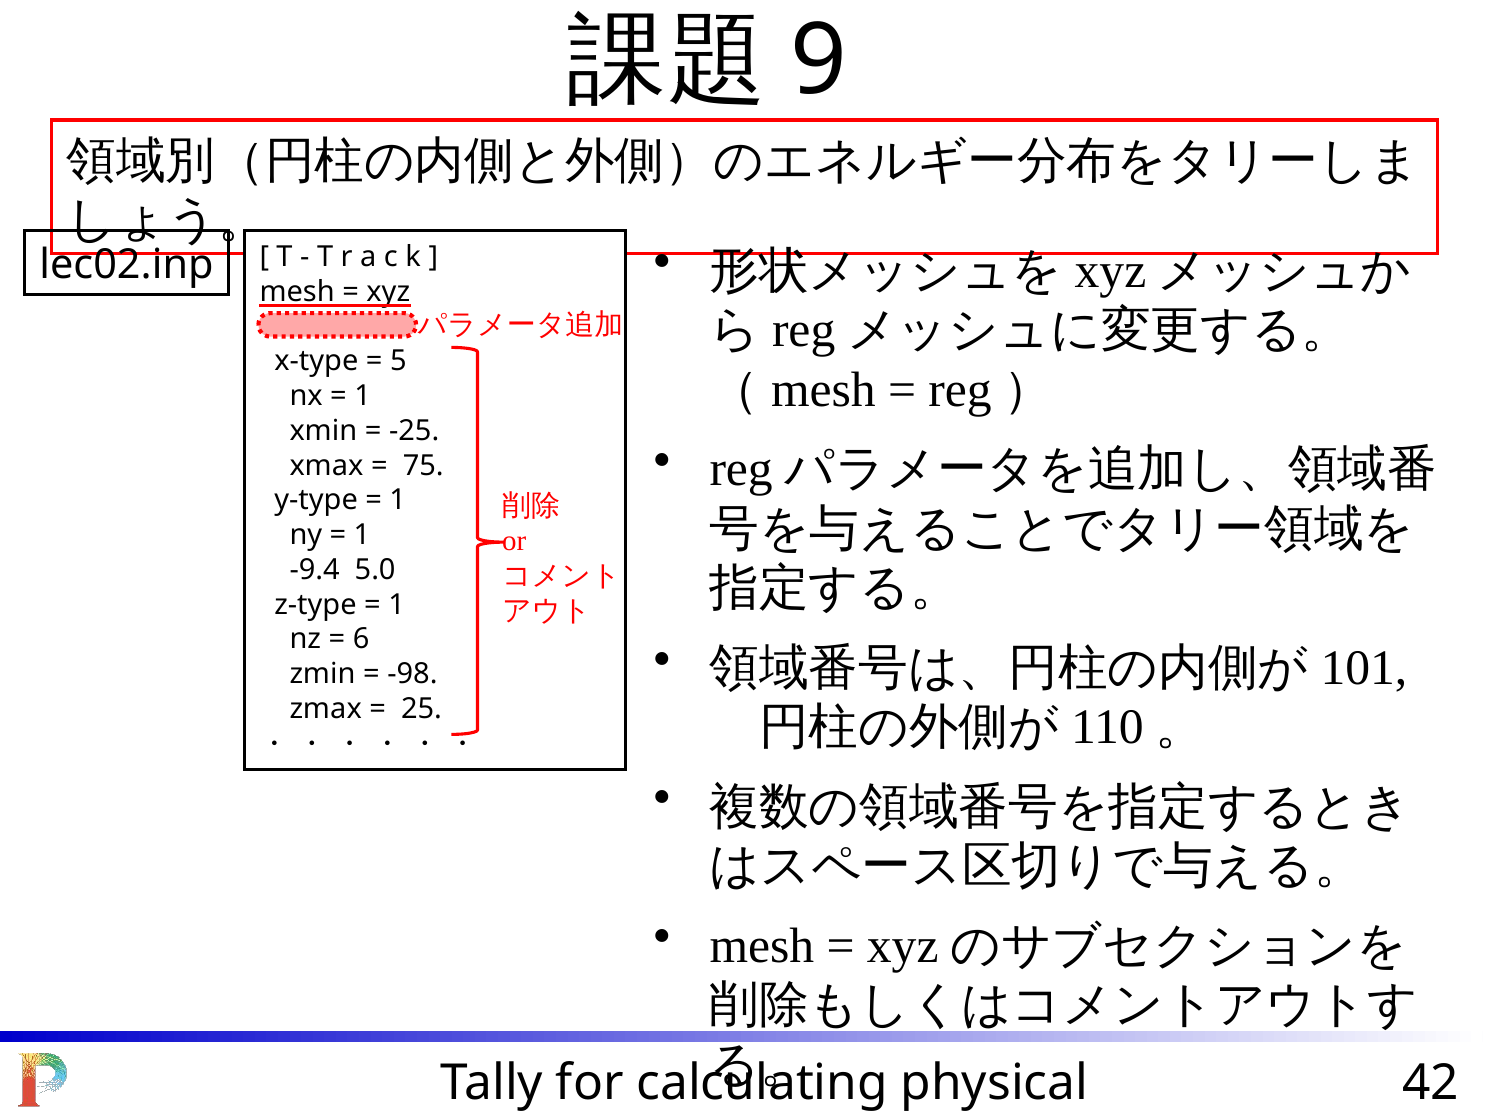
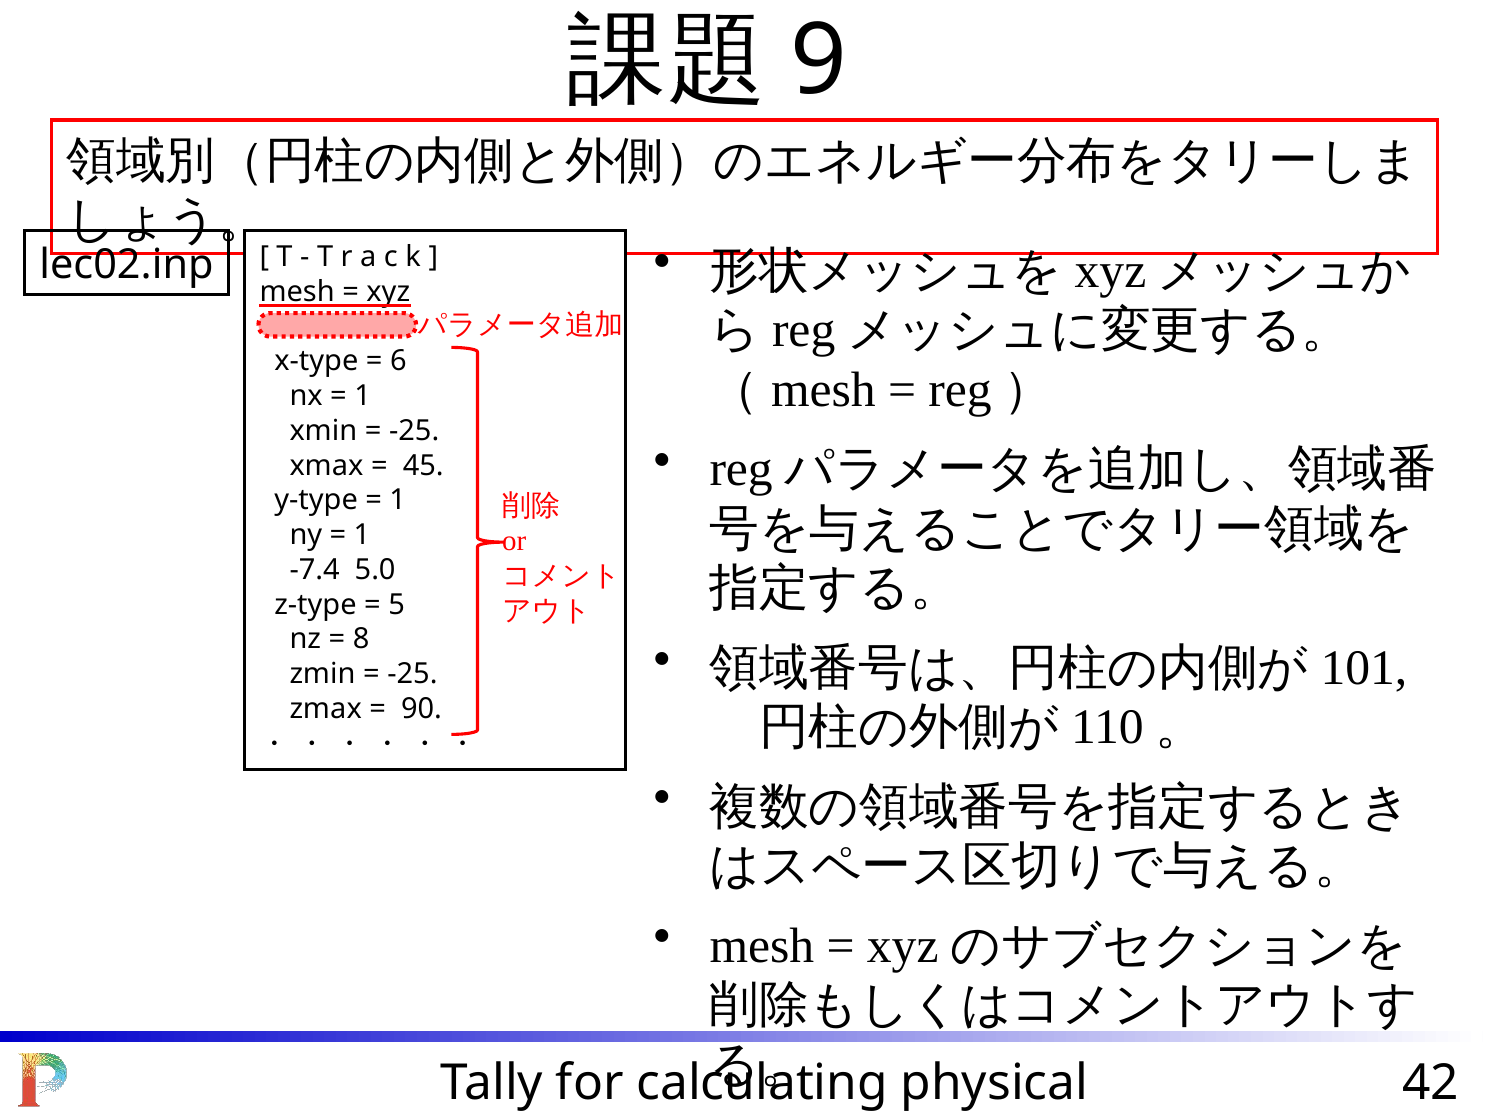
5: 5 -> 6 (398, 361)
75: 75 -> 45 (423, 465)
-9.4: -9.4 -> -7.4 (315, 570)
1: 1 -> 5 (397, 604)
6: 6 -> 8 (361, 639)
-98: -98 -> -25 (412, 674)
25: 25 -> 90 (421, 709)
